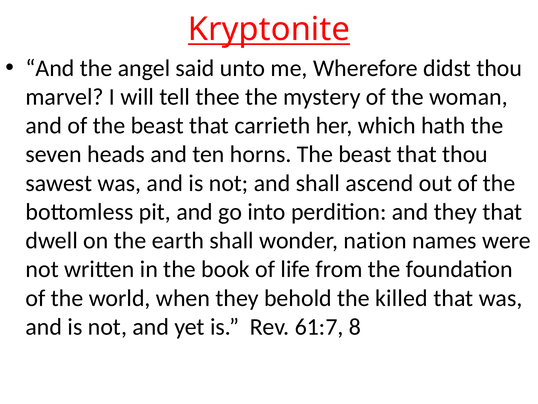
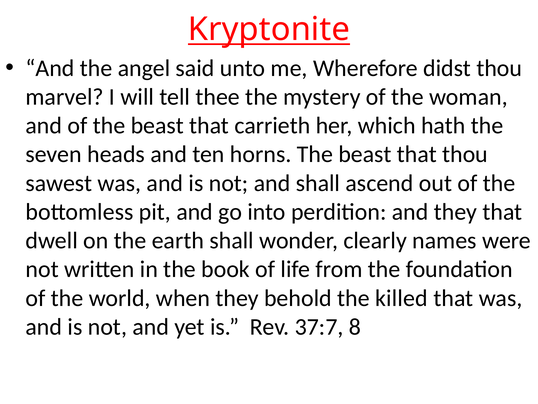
nation: nation -> clearly (375, 240)
61:7: 61:7 -> 37:7 (319, 327)
